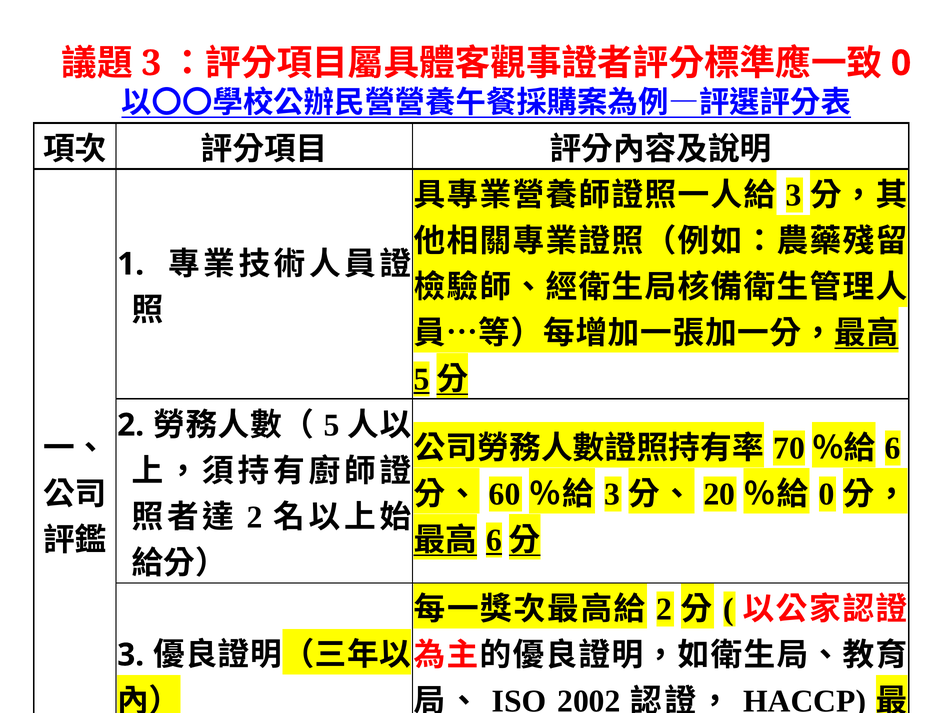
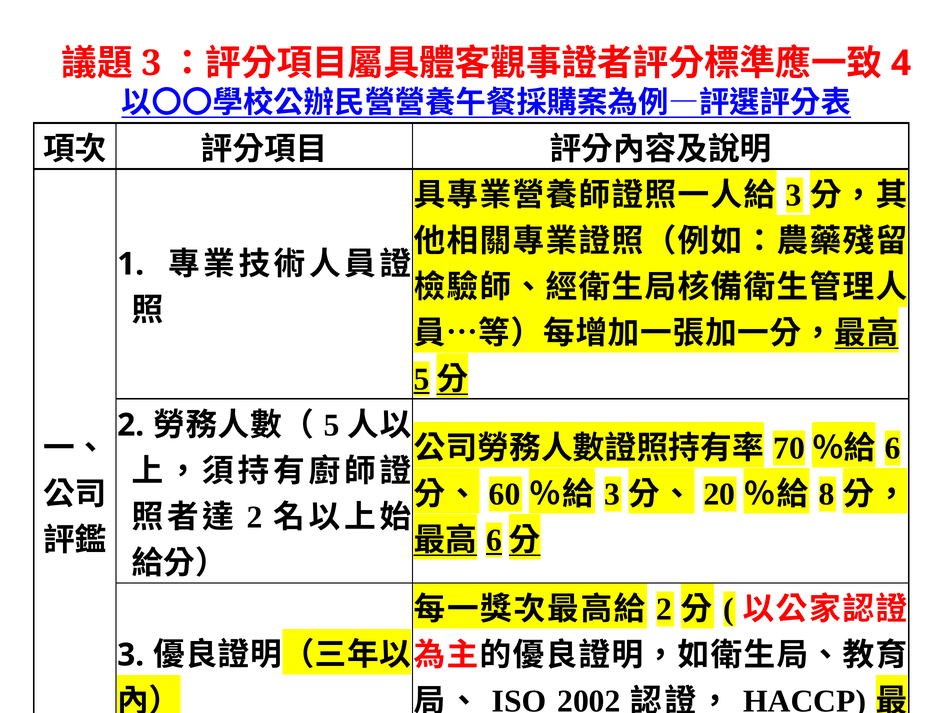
0: 0 -> 4 (901, 63)
0: 0 -> 8 (827, 494)
